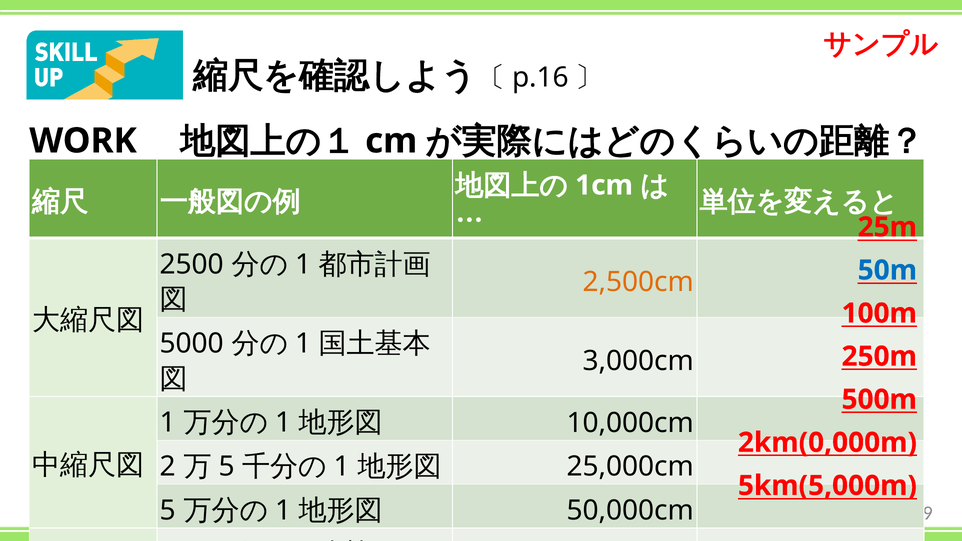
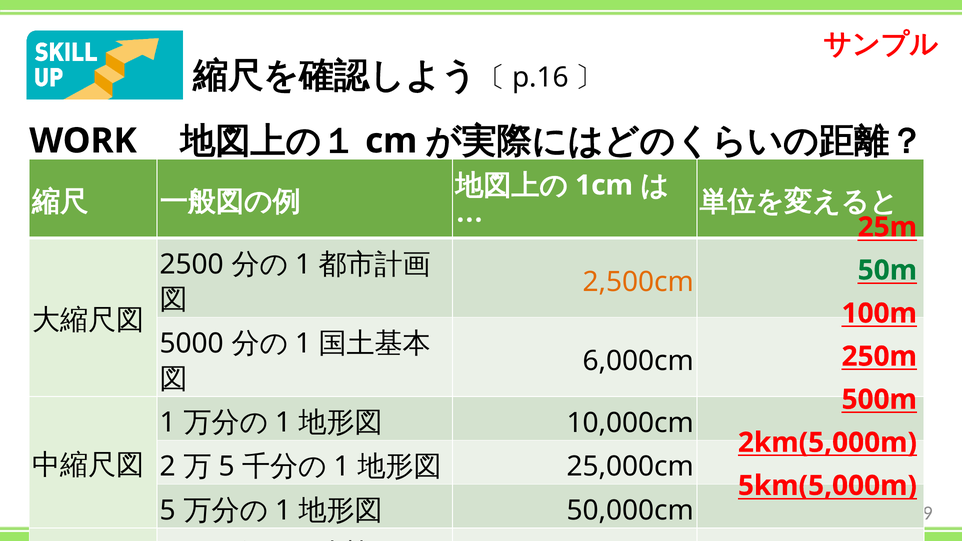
50m colour: blue -> green (887, 270)
3,000cm: 3,000cm -> 6,000cm (638, 361)
2km(0,000m: 2km(0,000m -> 2km(5,000m (827, 443)
